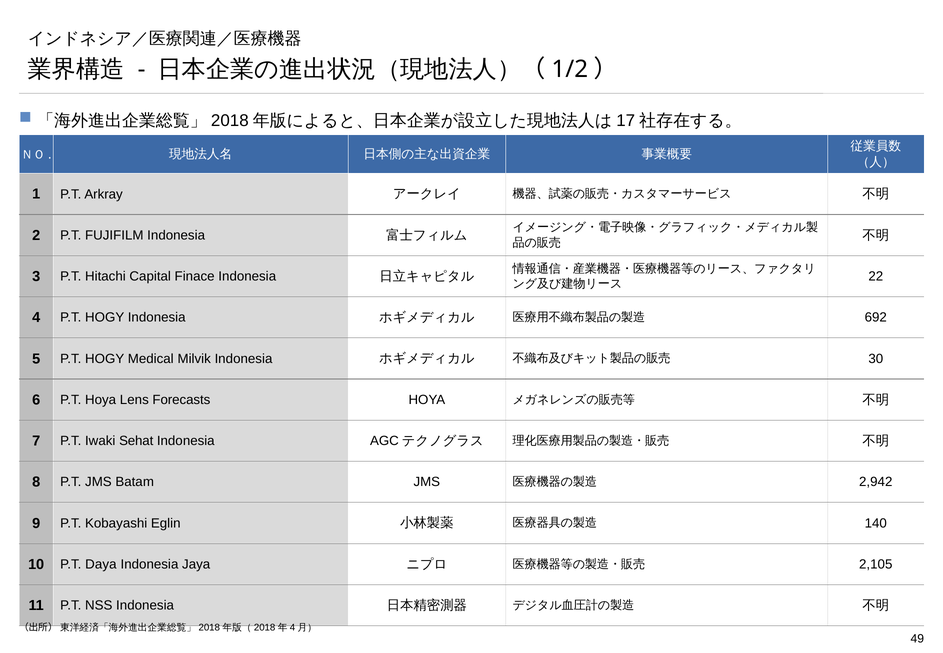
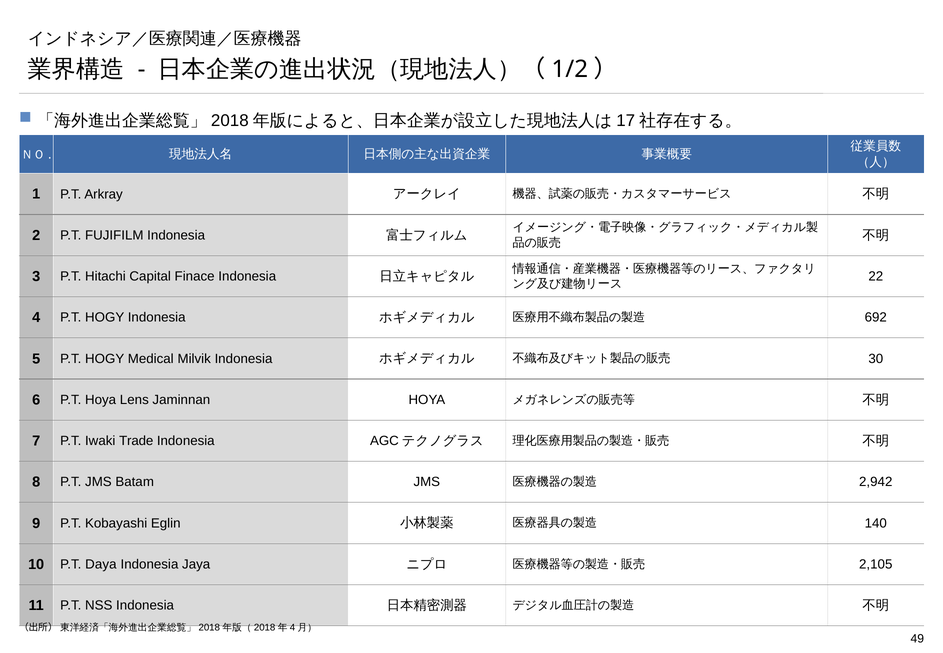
Forecasts: Forecasts -> Jaminnan (181, 400)
Sehat: Sehat -> Trade (136, 441)
